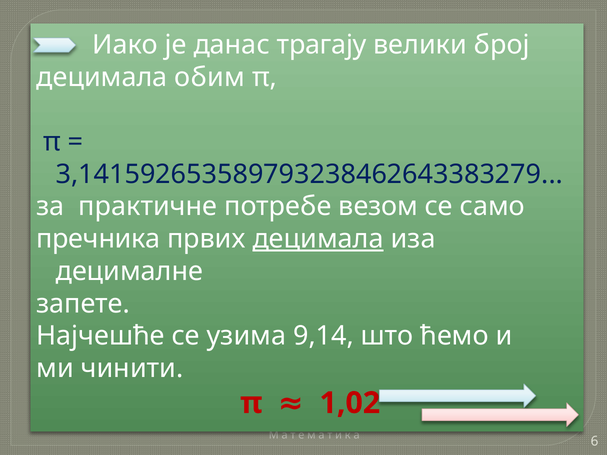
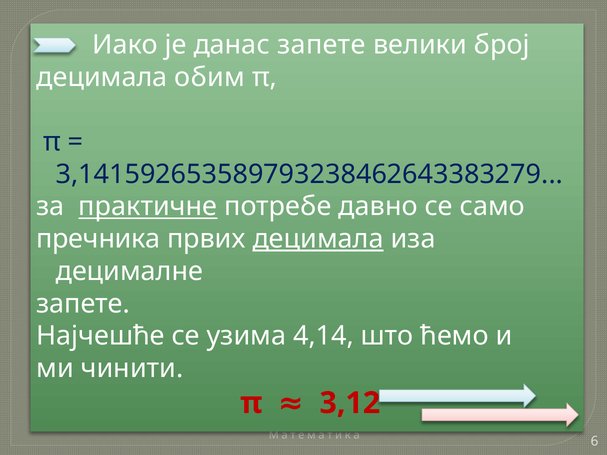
данас трагају: трагају -> запете (321, 45)
практичне underline: none -> present (148, 207)
везом: везом -> давно (378, 207)
9,14: 9,14 -> 4,14 (323, 336)
1,02: 1,02 -> 3,12 (350, 403)
